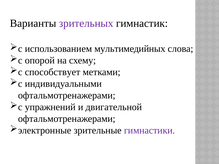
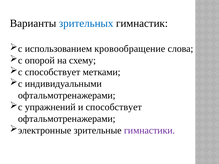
зрительных colour: purple -> blue (86, 23)
мультимедийных: мультимедийных -> кровообращение (130, 49)
и двигательной: двигательной -> способствует (114, 107)
